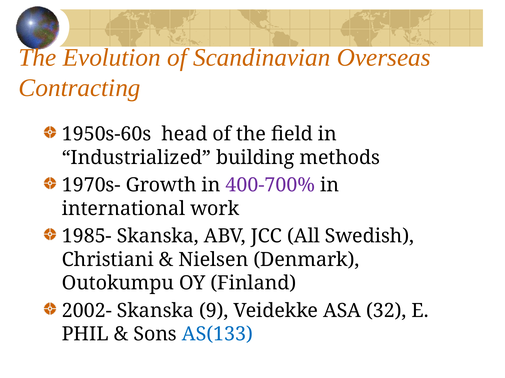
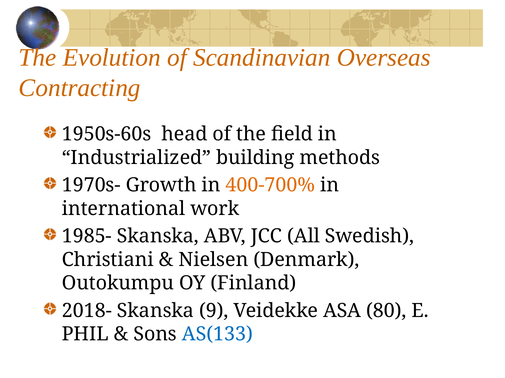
400-700% colour: purple -> orange (270, 185)
2002-: 2002- -> 2018- (87, 311)
32: 32 -> 80 (386, 311)
